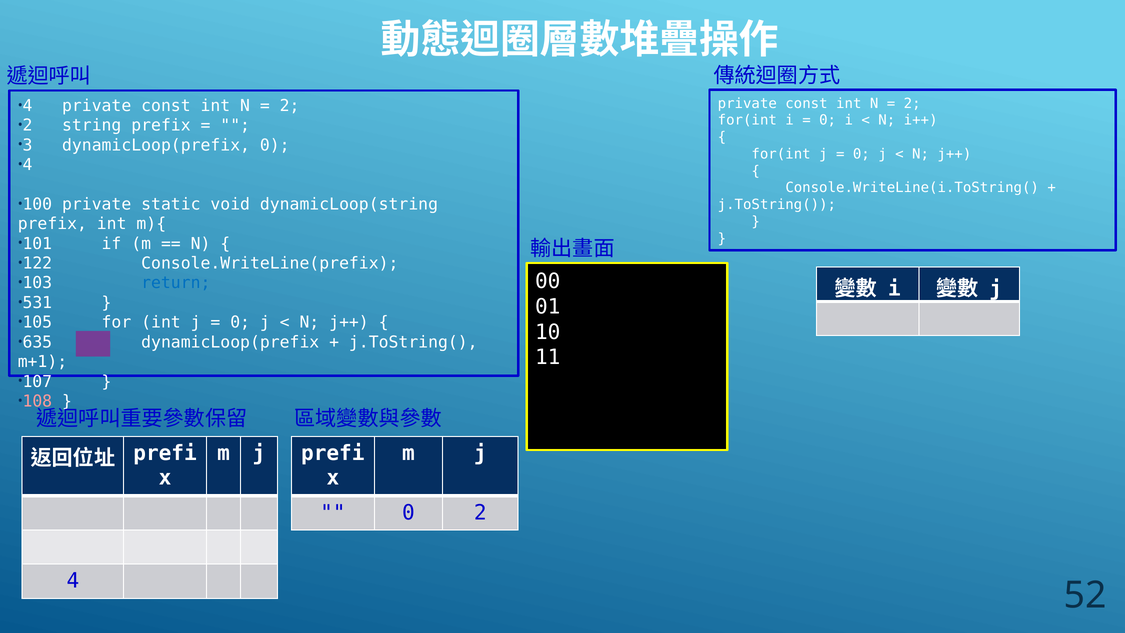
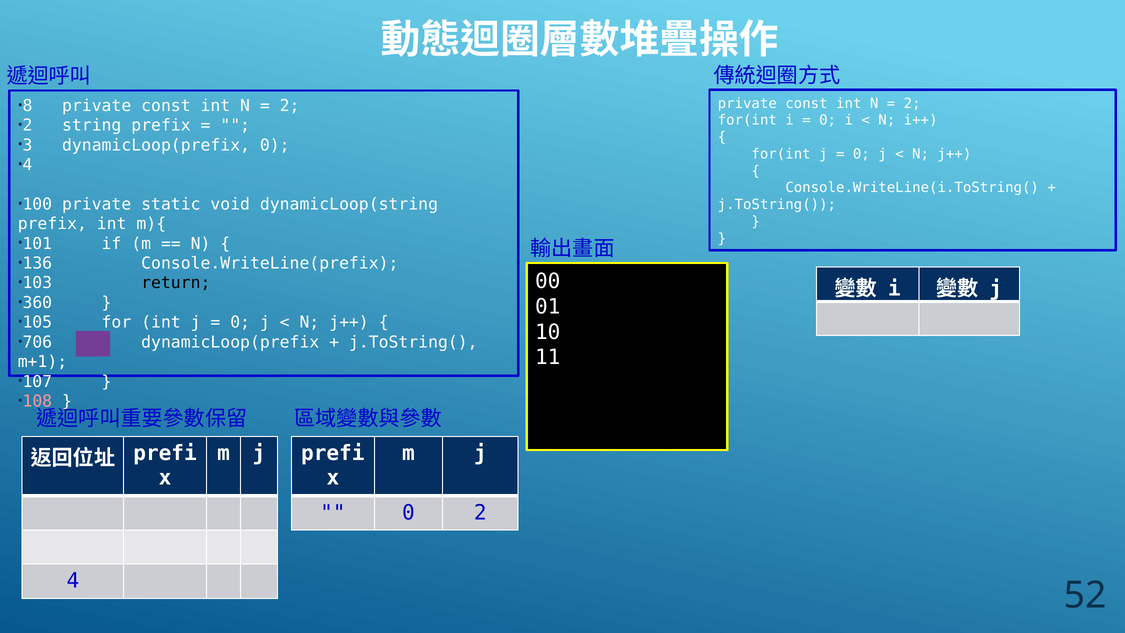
4: 4 -> 8 (27, 106)
122: 122 -> 136 (37, 263)
return colour: blue -> black (176, 283)
531: 531 -> 360 (37, 303)
635: 635 -> 706 (37, 342)
